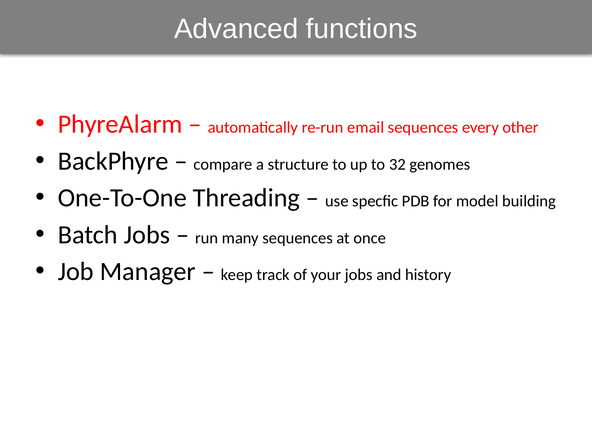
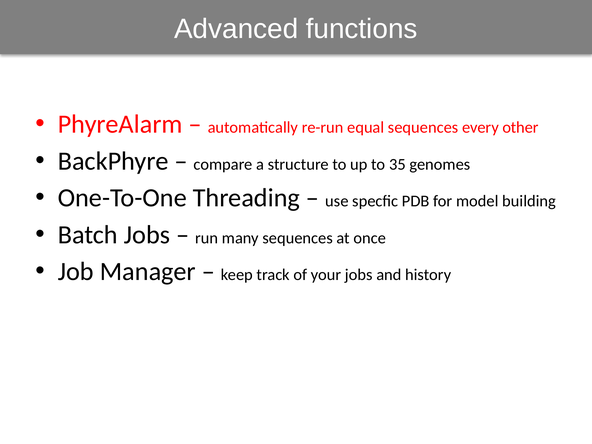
email: email -> equal (366, 127)
32: 32 -> 35 (397, 164)
